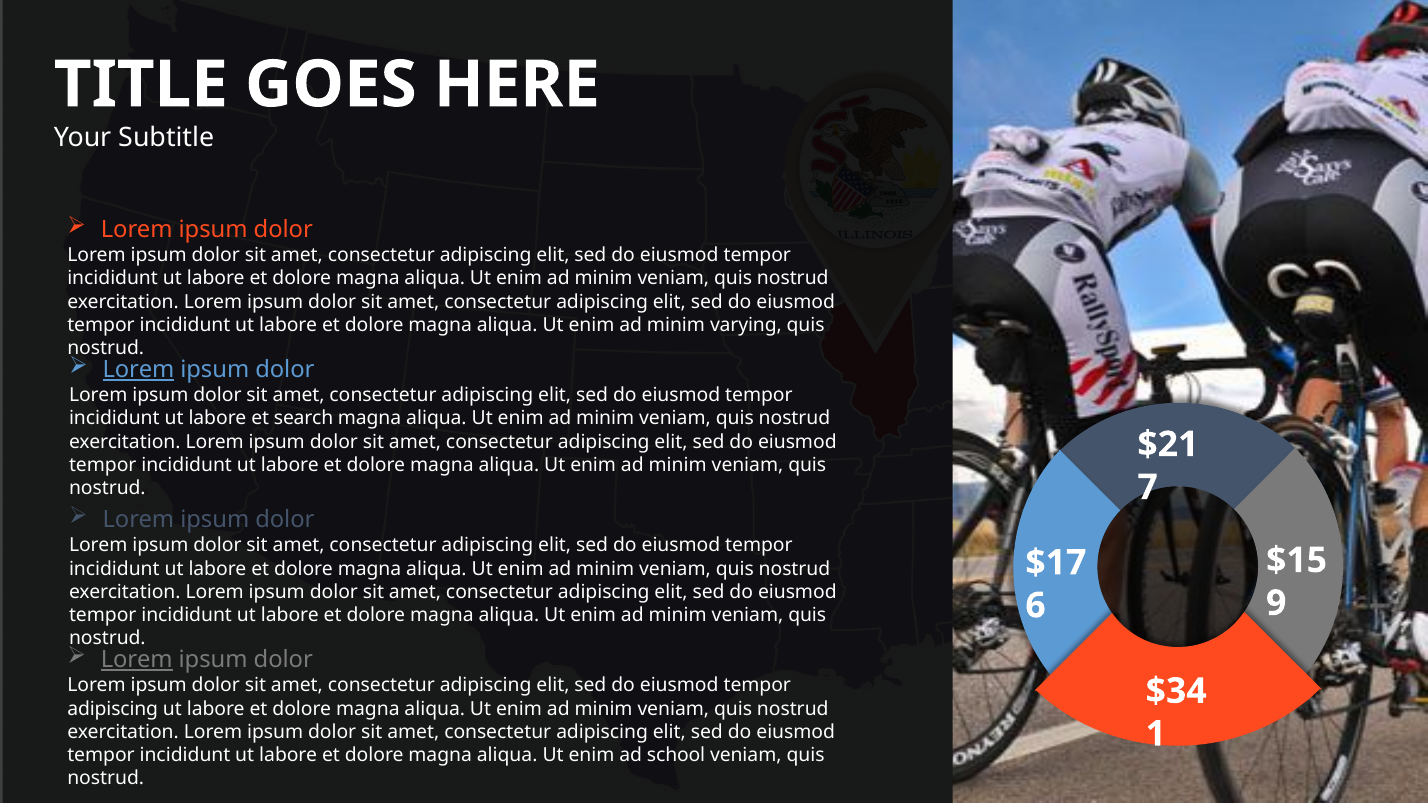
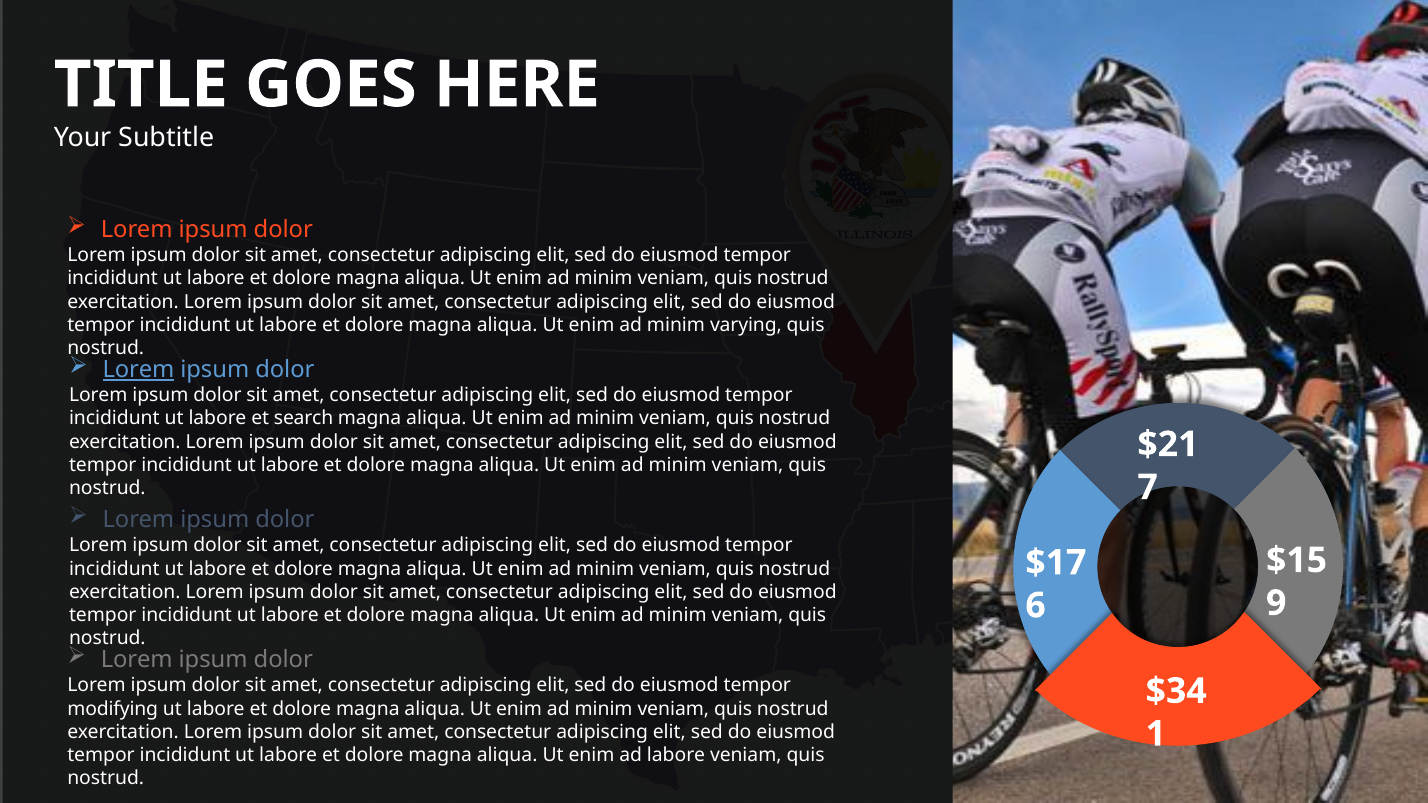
Lorem underline: present -> none (137, 660)
adipiscing: adipiscing -> modifying (113, 709)
ad school: school -> labore (676, 755)
